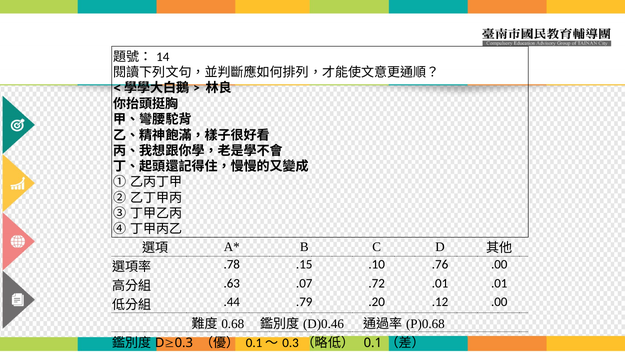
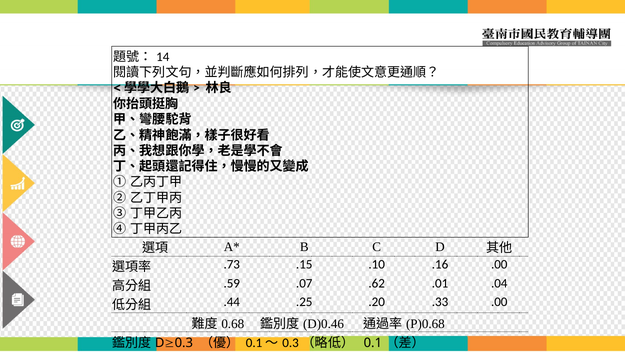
.78: .78 -> .73 (232, 264)
.76: .76 -> .16 (440, 264)
.63: .63 -> .59 (232, 283)
.72: .72 -> .62 (377, 283)
.01 .01: .01 -> .04 (499, 283)
.79: .79 -> .25 (304, 302)
.12: .12 -> .33 (440, 302)
